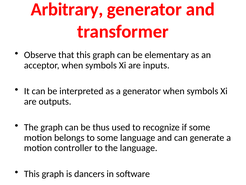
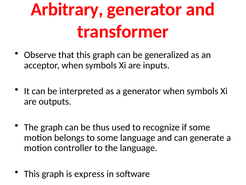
elementary: elementary -> generalized (167, 55)
dancers: dancers -> express (89, 173)
